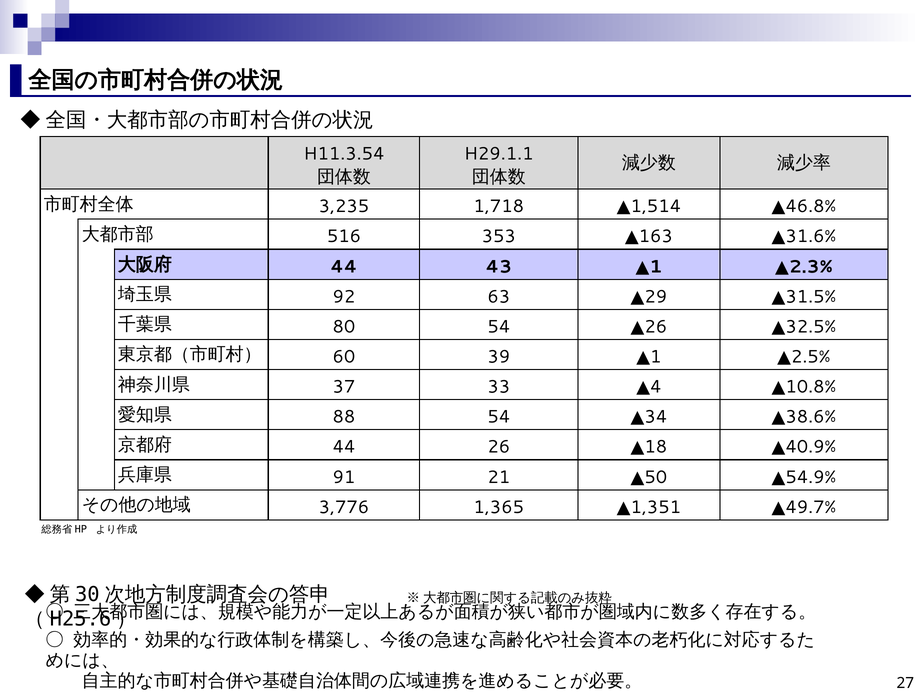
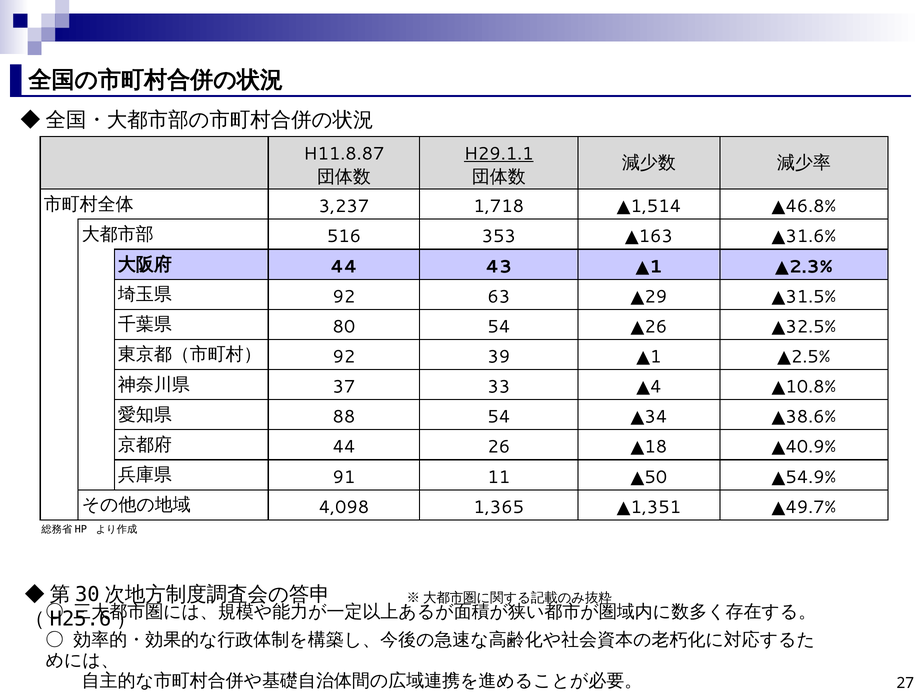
H11.3.54: H11.3.54 -> H11.8.87 (344, 154)
H29.1.1 underline: none -> present (499, 154)
3,235: 3,235 -> 3,237 (344, 206)
60: 60 -> 92 (344, 357)
21: 21 -> 11 (499, 477)
3,776: 3,776 -> 4,098 (344, 507)
